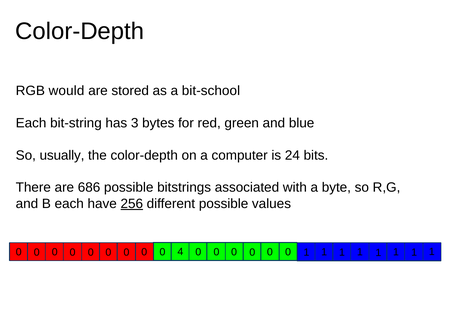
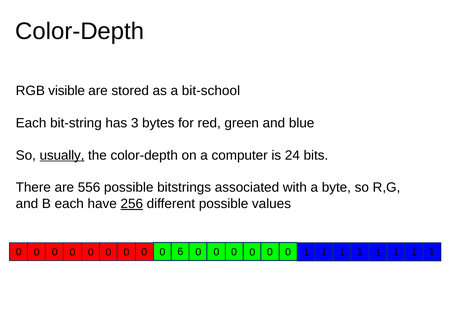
would: would -> visible (67, 91)
usually underline: none -> present (62, 156)
686: 686 -> 556 (89, 188)
4: 4 -> 6 (180, 252)
